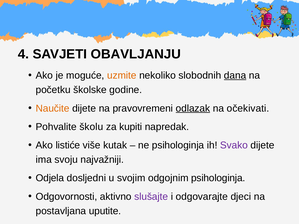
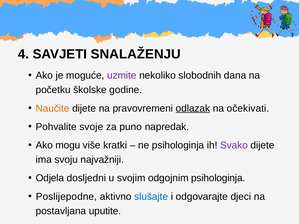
OBAVLJANJU: OBAVLJANJU -> SNALAŽENJU (136, 54)
uzmite colour: orange -> purple (122, 76)
dana underline: present -> none (235, 76)
školu: školu -> svoje (91, 127)
kupiti: kupiti -> puno (131, 127)
listiće: listiće -> mogu (68, 145)
kutak: kutak -> kratki (115, 145)
Odgovornosti: Odgovornosti -> Poslijepodne (66, 197)
slušajte colour: purple -> blue (151, 197)
